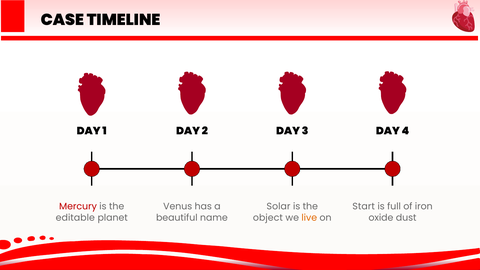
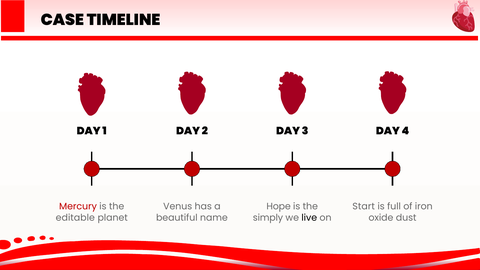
Solar: Solar -> Hope (279, 206)
object: object -> simply (268, 218)
live colour: orange -> black (309, 218)
